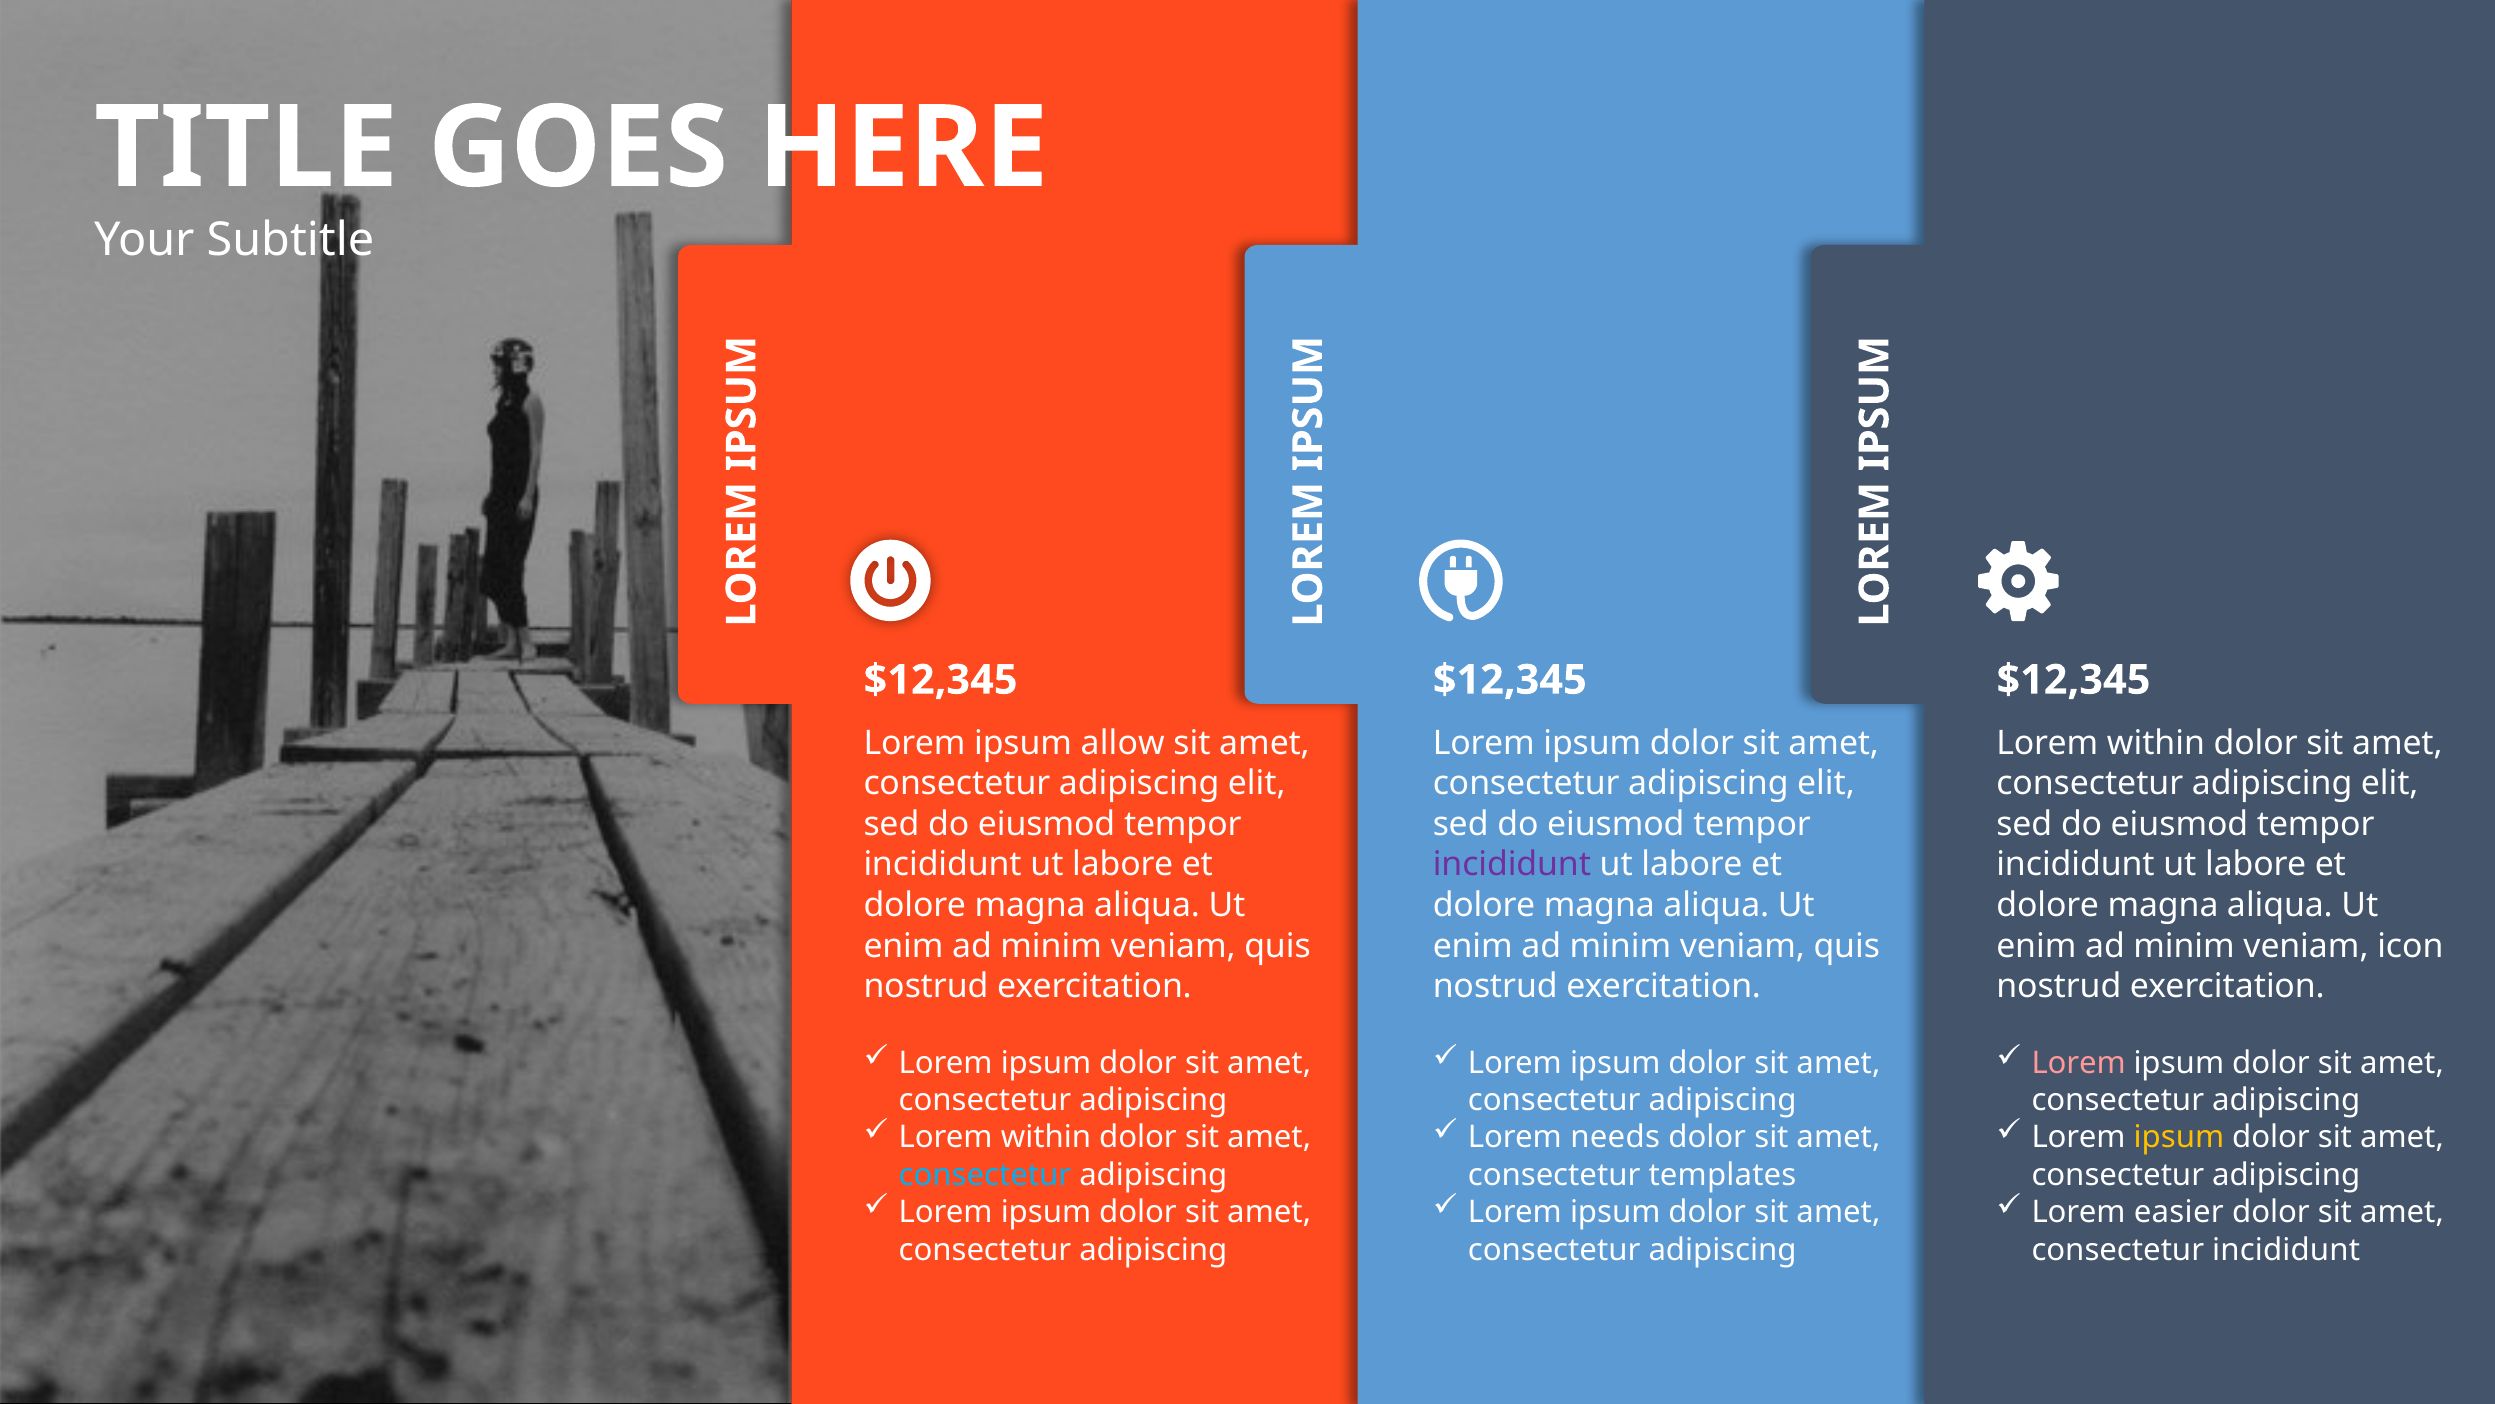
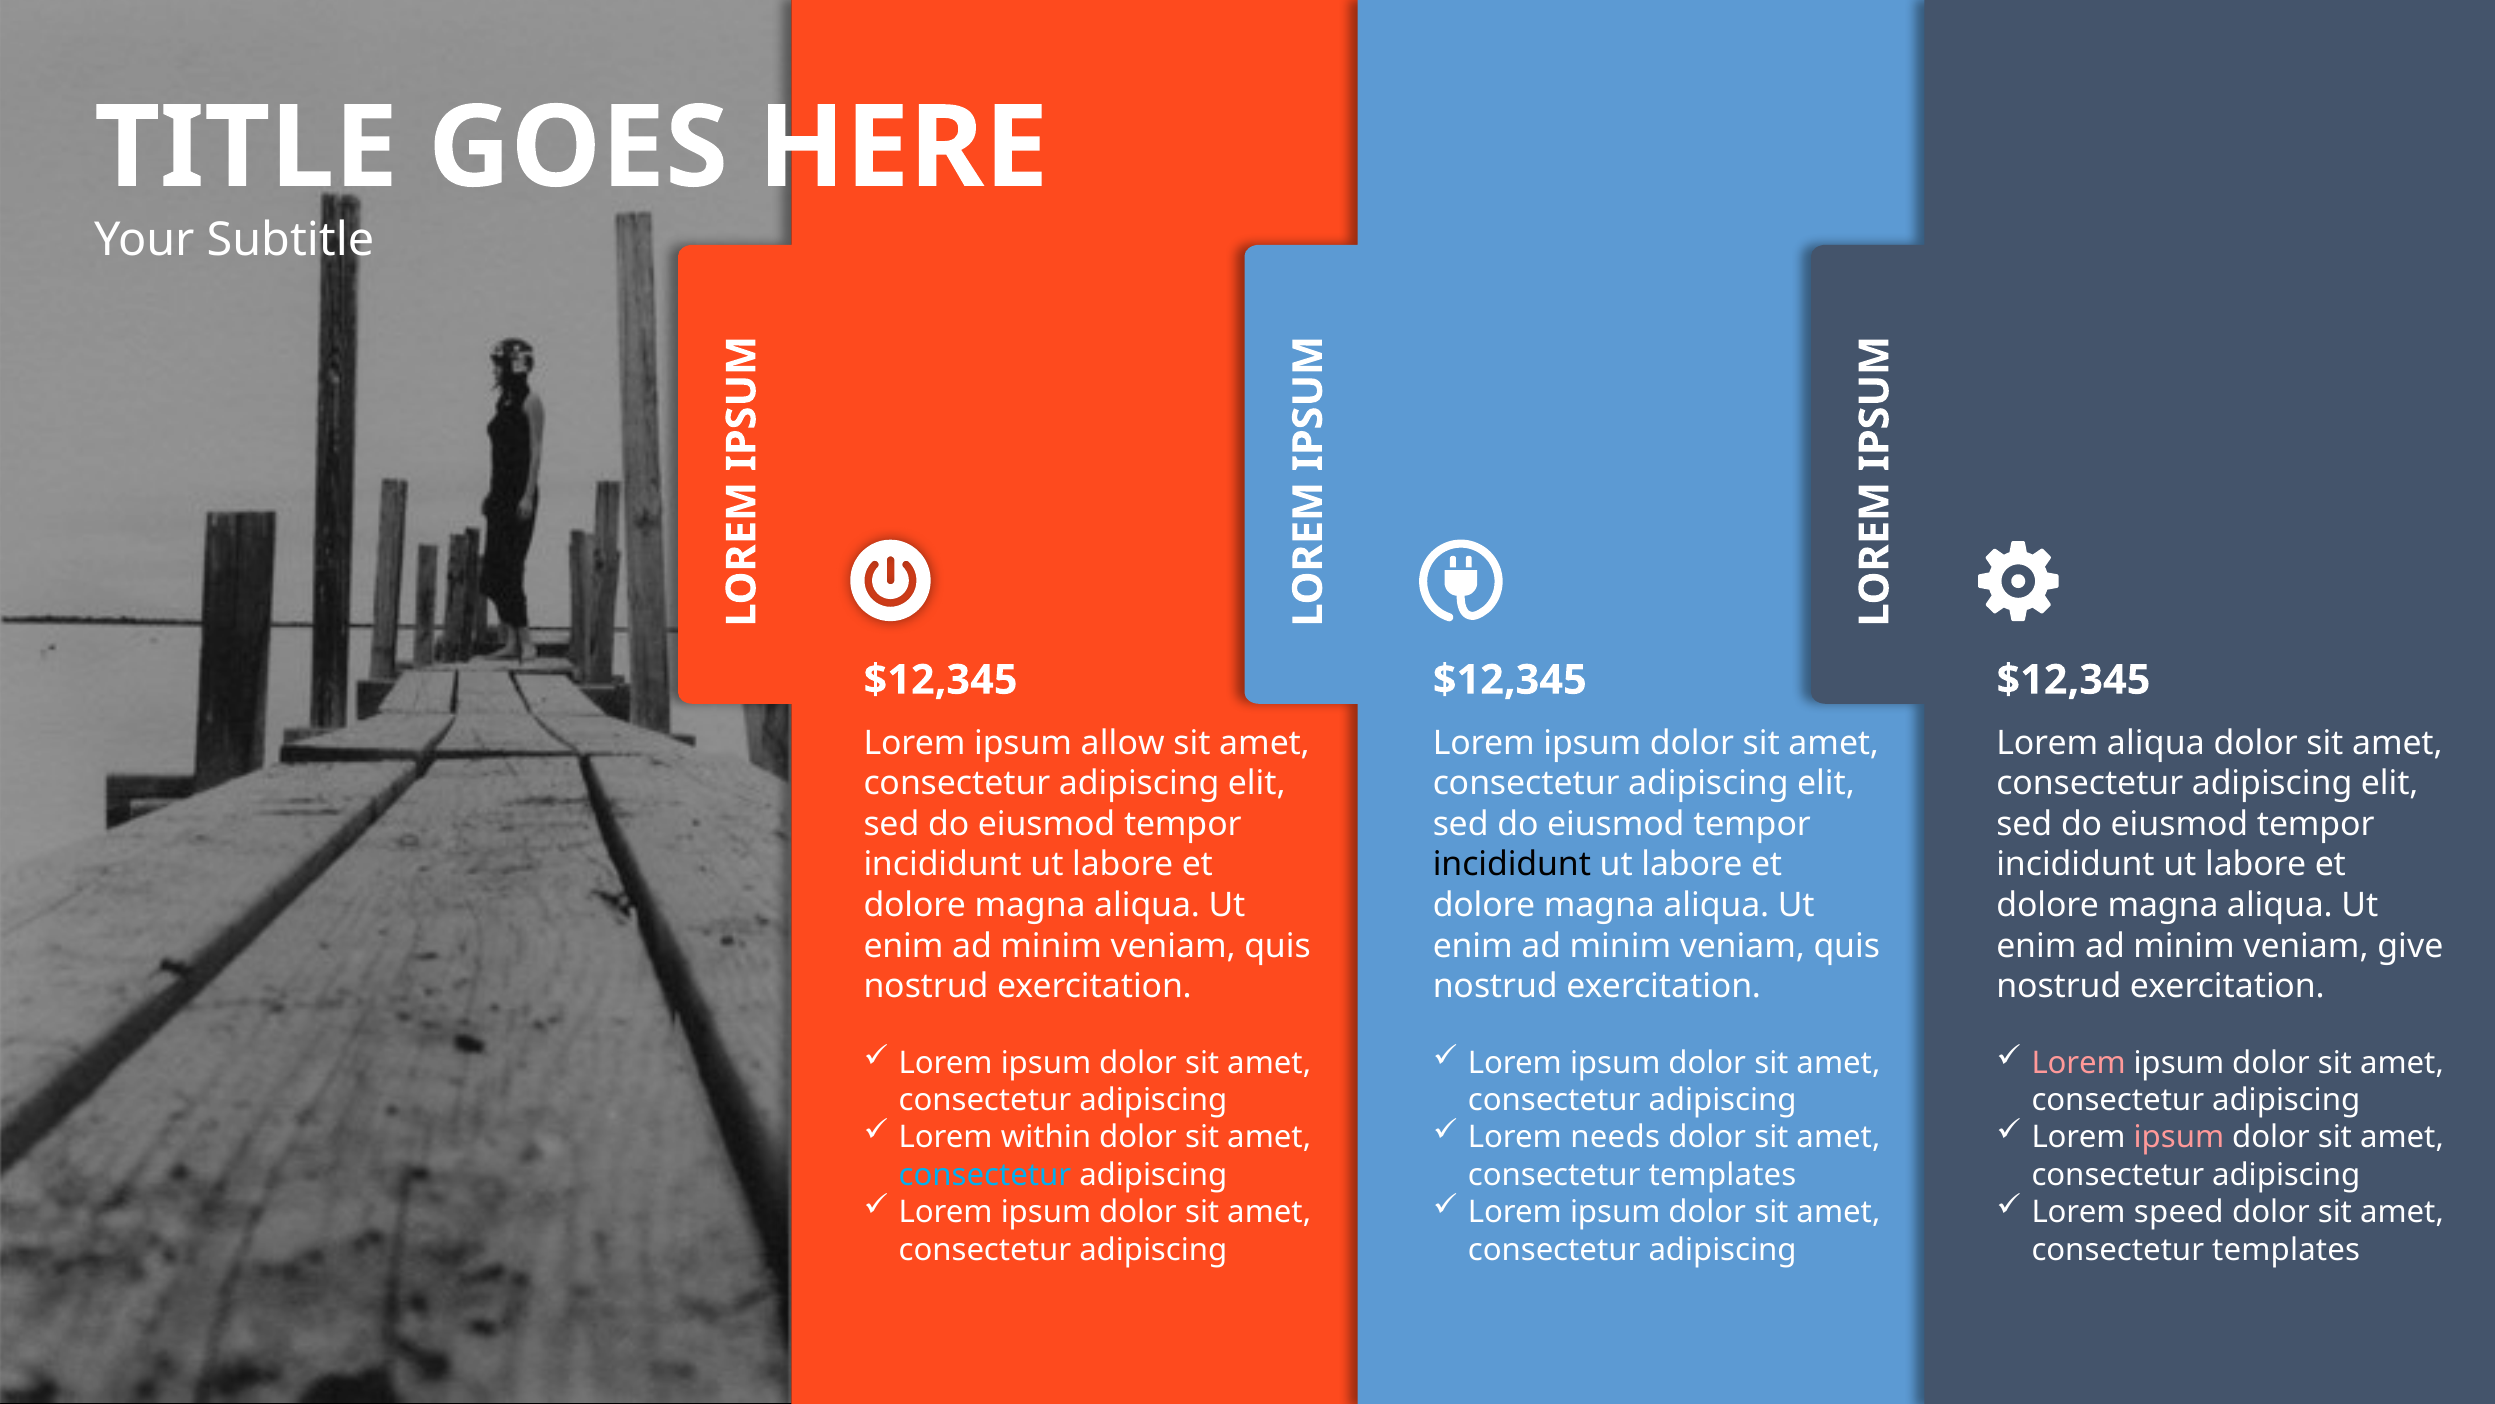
within: within -> aliqua (2156, 743)
incididunt colour: purple -> black (1512, 864)
icon: icon -> give (2410, 946)
ipsum colour: yellow -> pink (2179, 1137)
easier: easier -> speed (2179, 1212)
incididunt: incididunt -> templates (2286, 1249)
